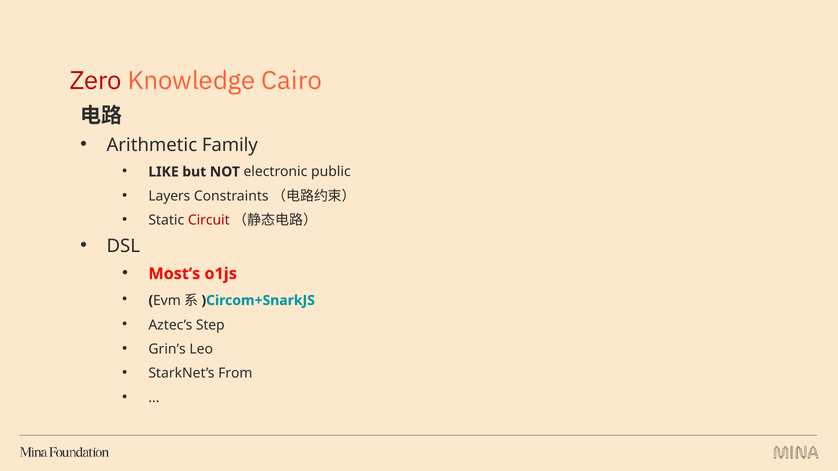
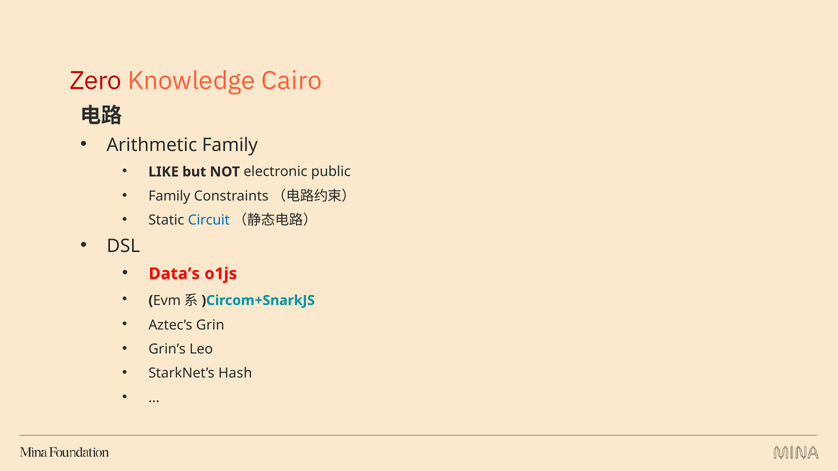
Layers: Layers -> Family (169, 196)
Circuit colour: red -> blue (209, 220)
Most’s: Most’s -> Data’s (174, 274)
Step: Step -> Grin (210, 325)
From: From -> Hash (235, 374)
